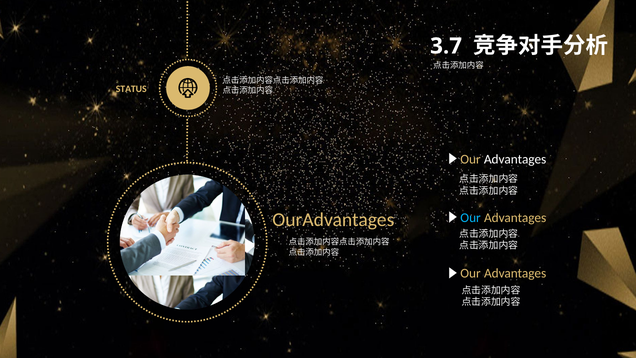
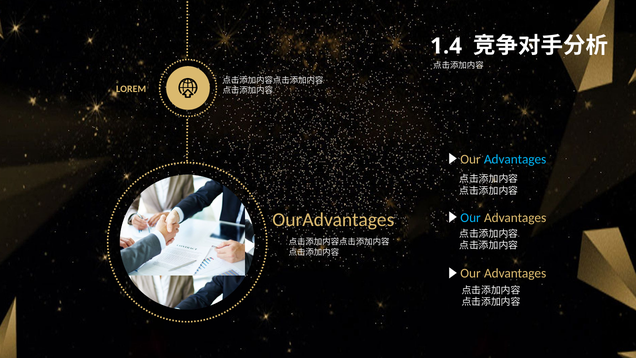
3.7: 3.7 -> 1.4 (446, 46)
STATUS: STATUS -> LOREM (131, 89)
Advantages colour: white -> light blue (515, 159)
